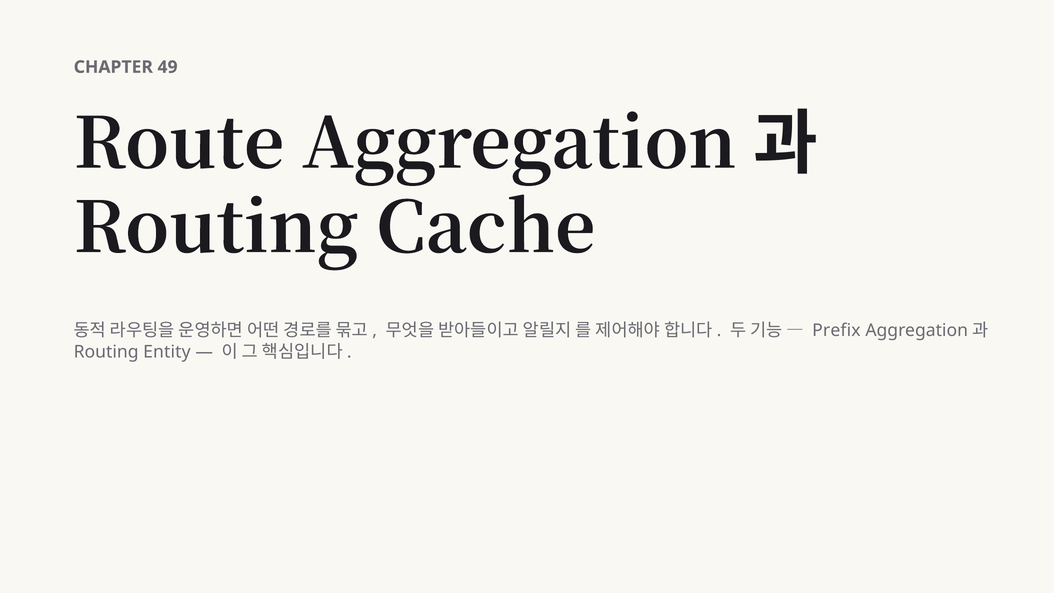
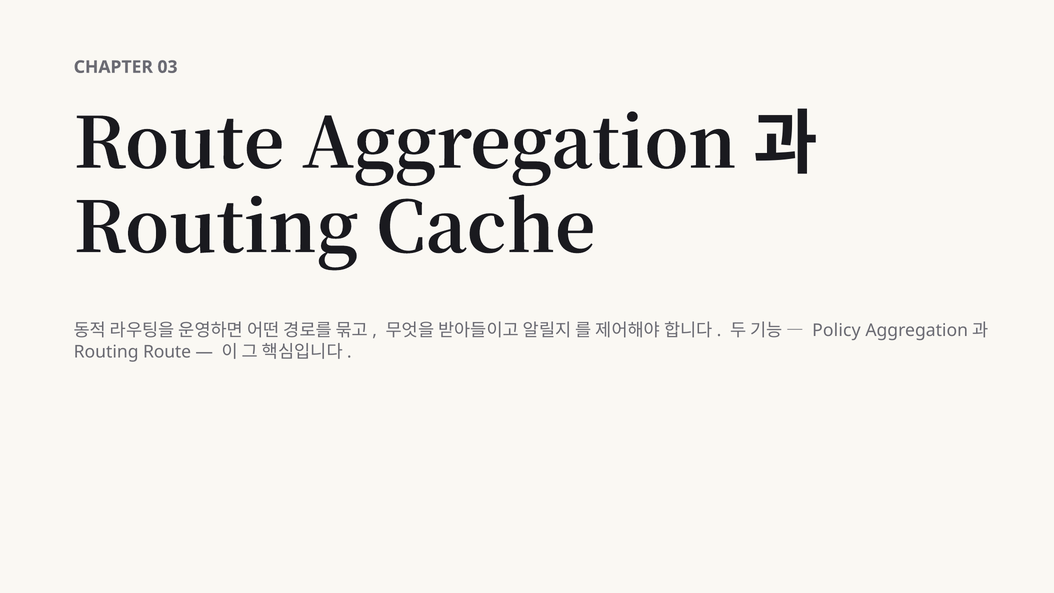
49: 49 -> 03 (168, 67)
Prefix: Prefix -> Policy (836, 331)
Routing Entity: Entity -> Route (167, 352)
